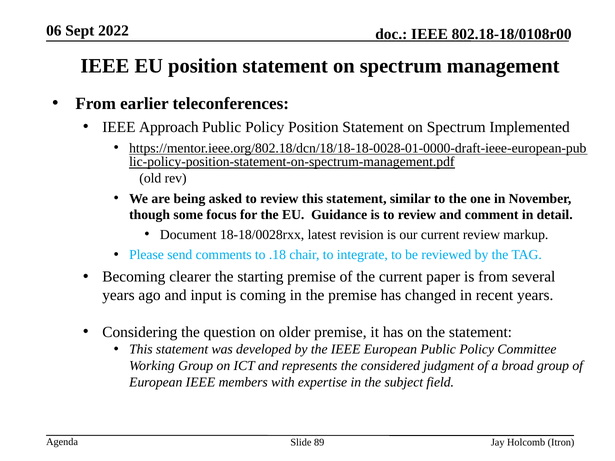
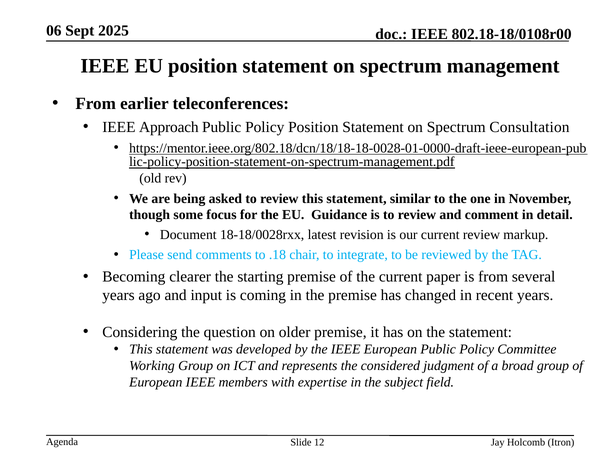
2022: 2022 -> 2025 (114, 31)
Implemented: Implemented -> Consultation (529, 127)
89: 89 -> 12 (319, 442)
